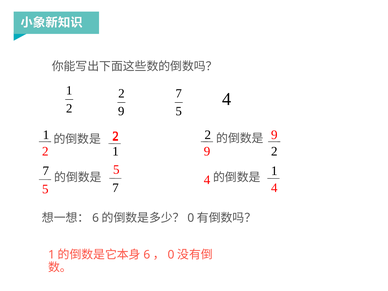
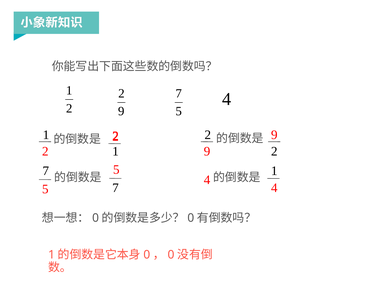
6: 6 -> 0 (96, 218)
6: 6 -> 0 (147, 255)
